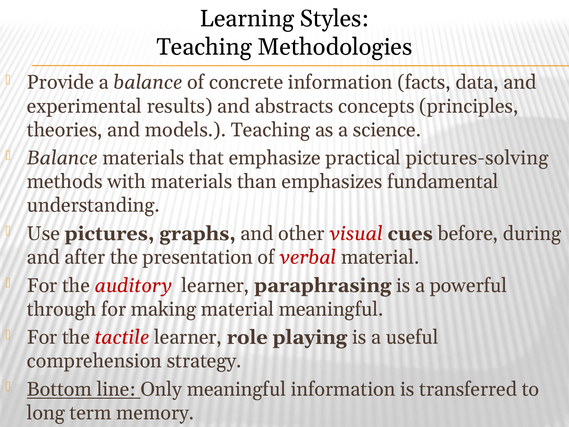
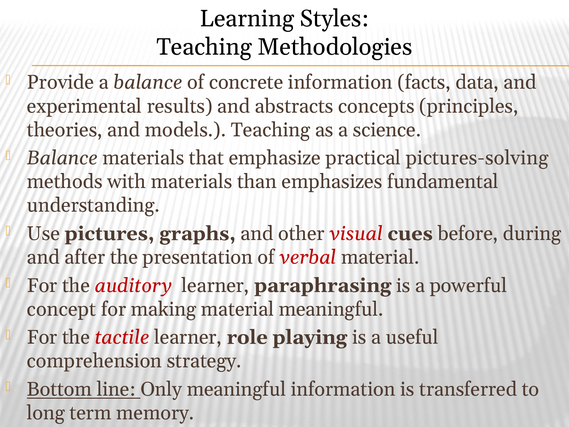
through: through -> concept (62, 309)
